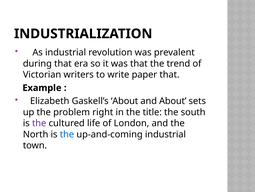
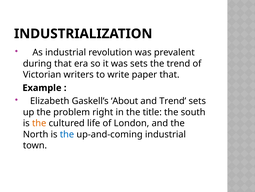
was that: that -> sets (139, 63)
and About: About -> Trend (173, 101)
the colour: purple -> orange (39, 123)
